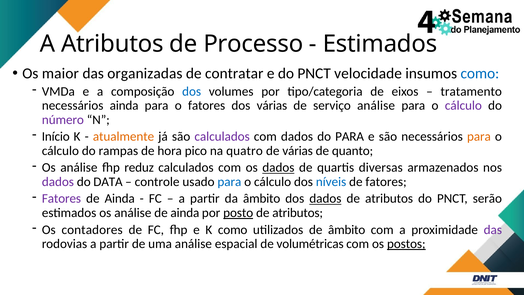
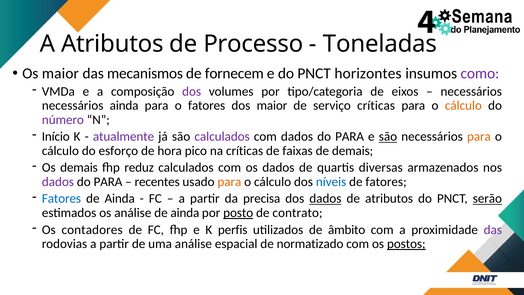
Estimados: Estimados -> Toneladas (380, 44)
organizadas: organizadas -> mecanismos (145, 73)
contratar: contratar -> fornecem (234, 73)
velocidade: velocidade -> horizontes (368, 73)
como colour: blue -> purple (480, 73)
dos colour: blue -> purple (192, 91)
tratamento: tratamento -> necessários (471, 91)
dos várias: várias -> maior (272, 105)
serviço análise: análise -> críticas (376, 105)
cálculo colour: purple -> orange (463, 105)
atualmente colour: orange -> purple (124, 136)
são underline: none -> present (388, 136)
rampas: rampas -> esforço (118, 151)
na quatro: quatro -> críticas (245, 151)
de várias: várias -> faixas (298, 151)
de quanto: quanto -> demais (353, 151)
análise: análise -> demais (79, 167)
dados underline: present -> none (278, 167)
DATA: DATA -> PARA (108, 182)
controle: controle -> recentes (157, 182)
para colour: blue -> orange (229, 182)
Fatores colour: purple -> blue (61, 198)
da âmbito: âmbito -> precisa (262, 198)
serão underline: none -> present (487, 198)
atributos: atributos -> contrato (298, 213)
K como: como -> perfis (233, 229)
volumétricas: volumétricas -> normatizado (310, 244)
